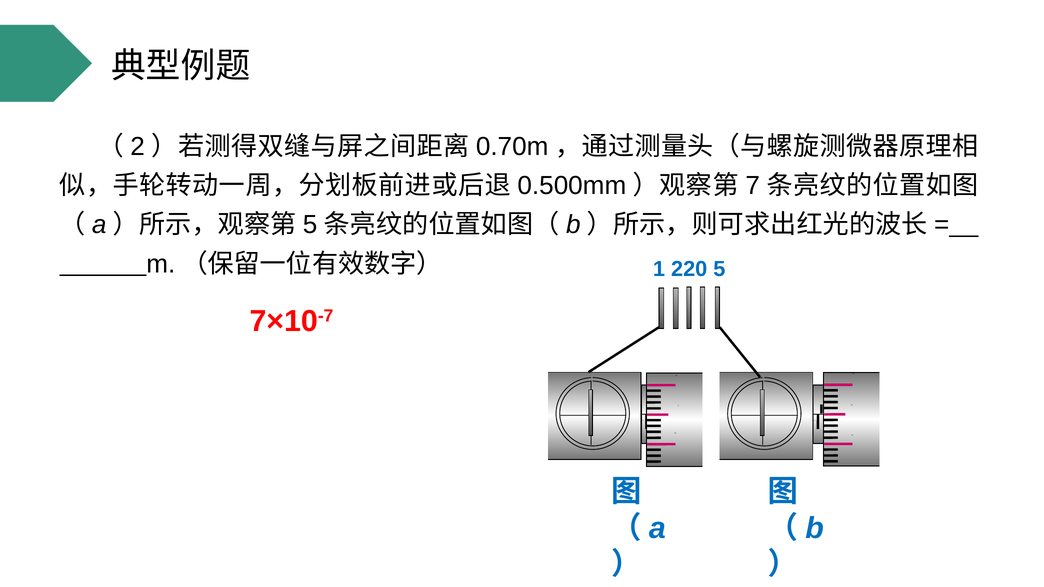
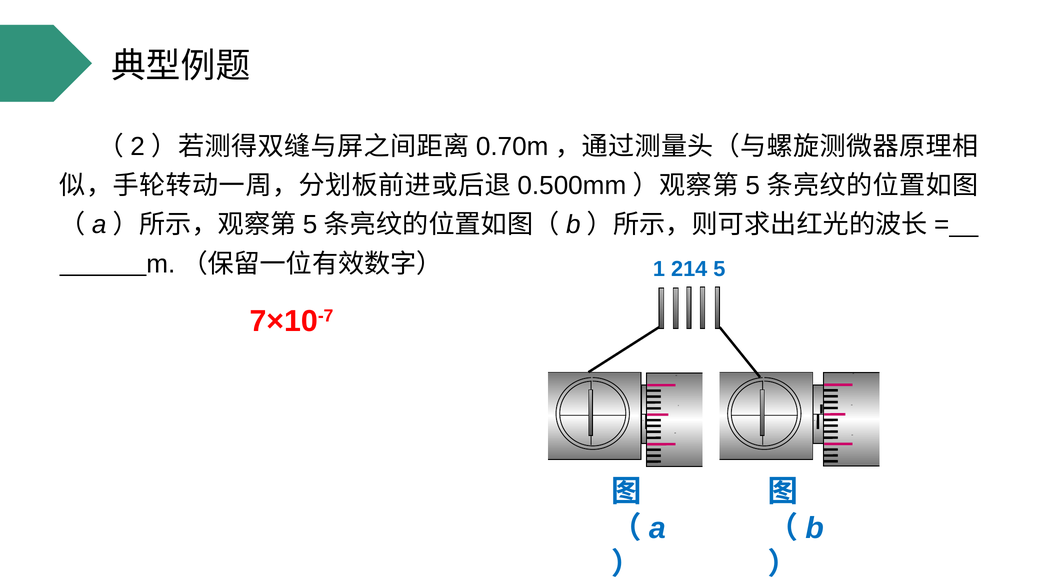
7: 7 -> 5 (753, 186)
220: 220 -> 214 (689, 269)
